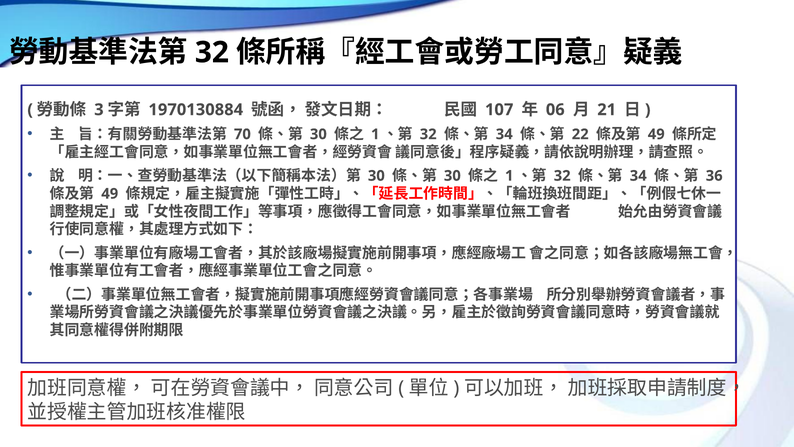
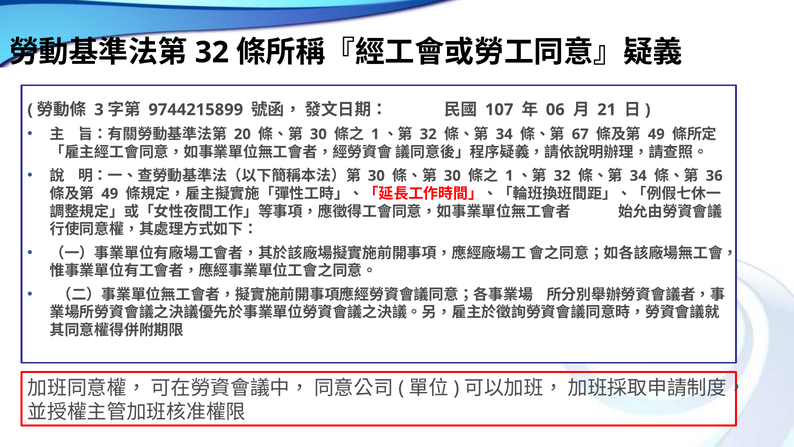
1970130884: 1970130884 -> 9744215899 (196, 110)
70: 70 -> 20 (242, 134)
22: 22 -> 67 (580, 134)
